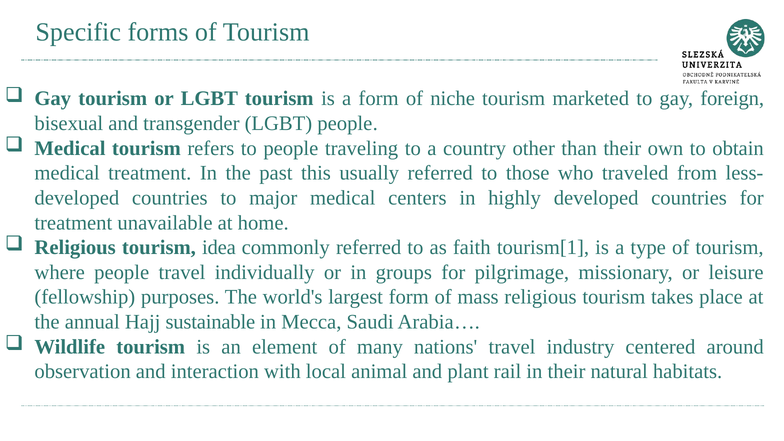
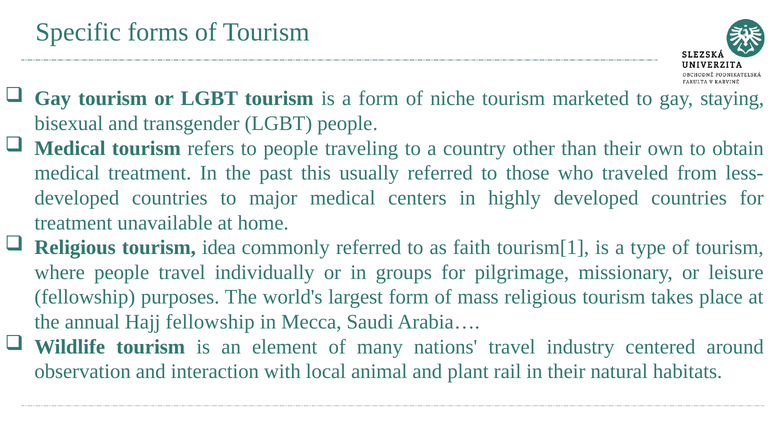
foreign: foreign -> staying (732, 99)
Hajj sustainable: sustainable -> fellowship (210, 322)
